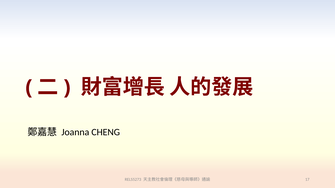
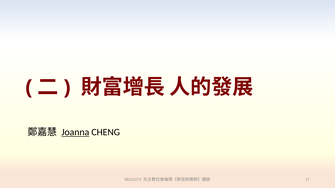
Joanna underline: none -> present (75, 133)
